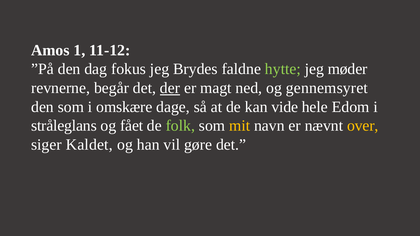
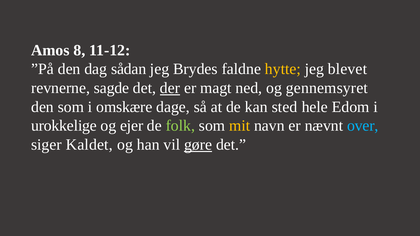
1: 1 -> 8 (79, 50)
fokus: fokus -> sådan (129, 69)
hytte colour: light green -> yellow (283, 69)
møder: møder -> blevet (347, 69)
begår: begår -> sagde (112, 88)
vide: vide -> sted (285, 107)
stråleglans: stråleglans -> urokkelige (64, 126)
fået: fået -> ejer (132, 126)
over colour: yellow -> light blue (363, 126)
gøre underline: none -> present (198, 145)
